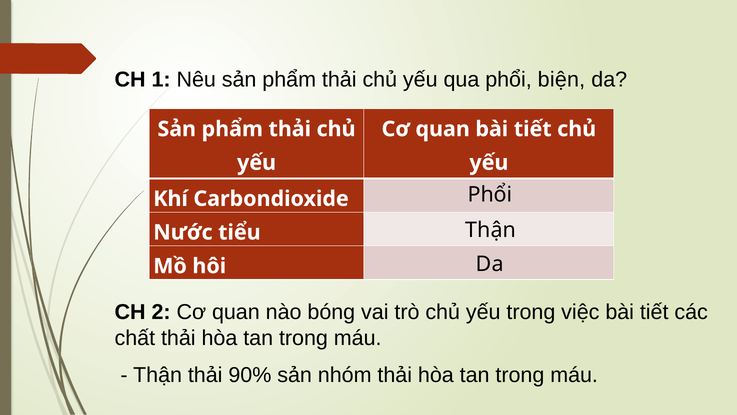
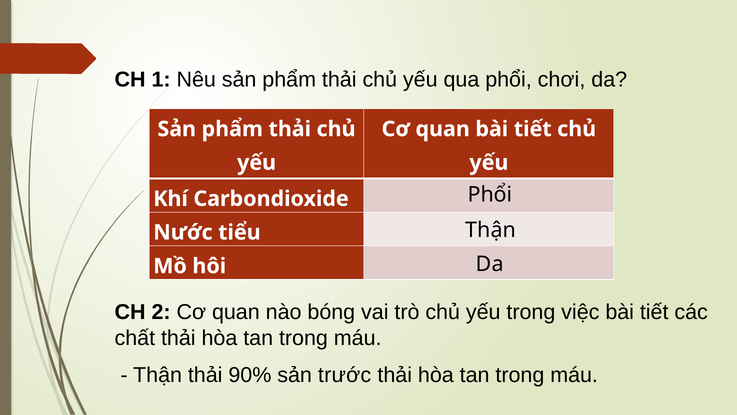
biện: biện -> chơi (562, 80)
nhóm: nhóm -> trước (345, 375)
